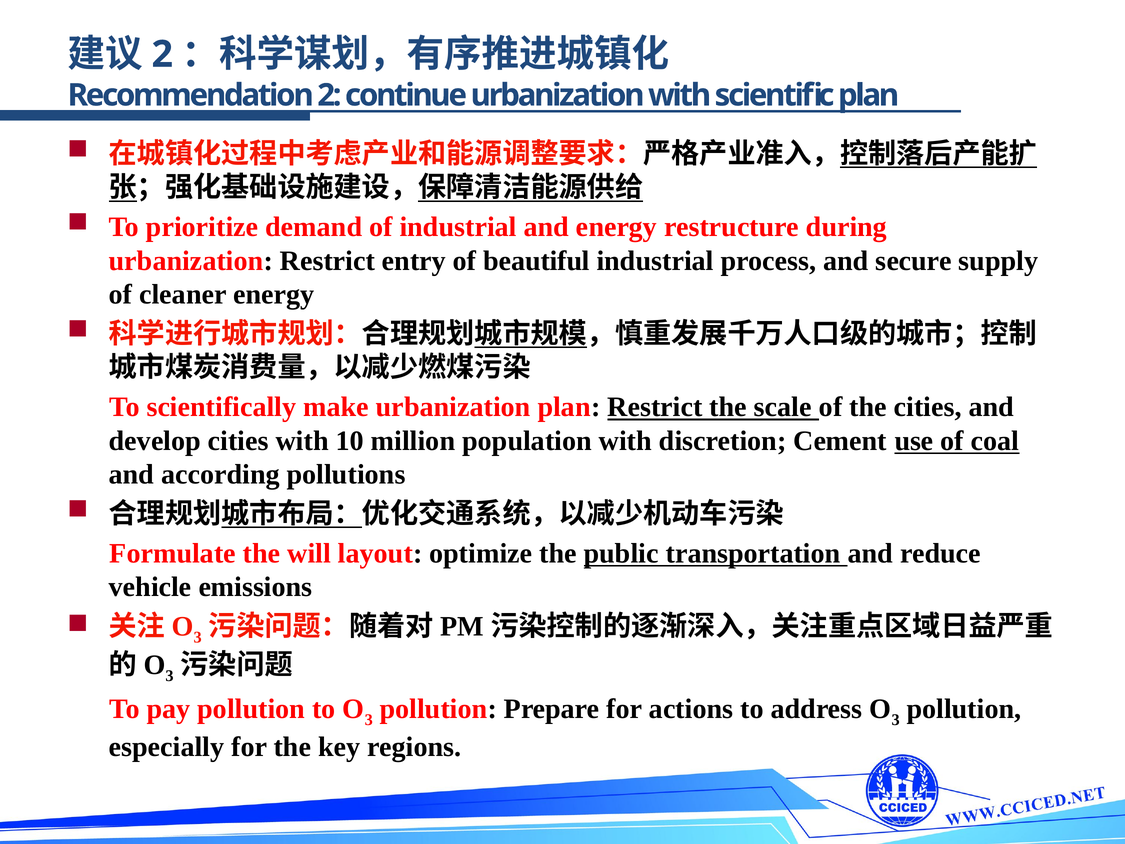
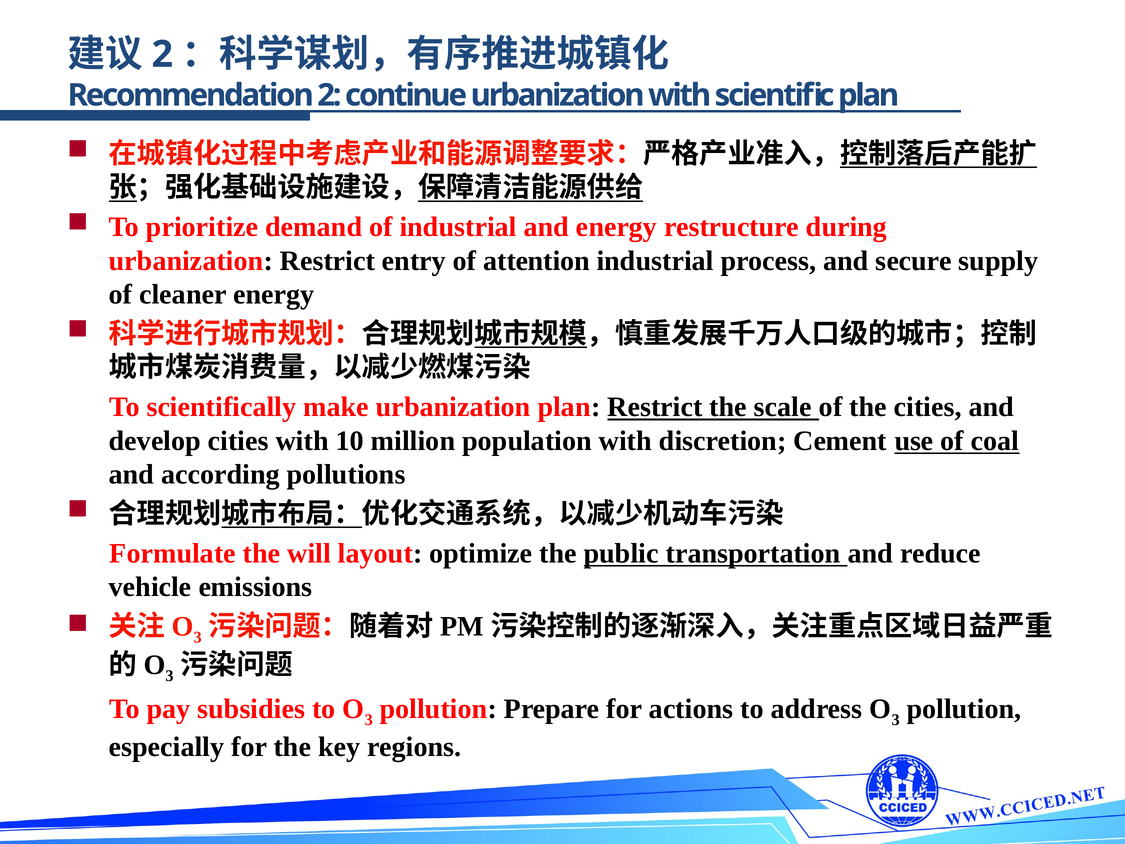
beautiful: beautiful -> attention (537, 261)
pay pollution: pollution -> subsidies (251, 709)
